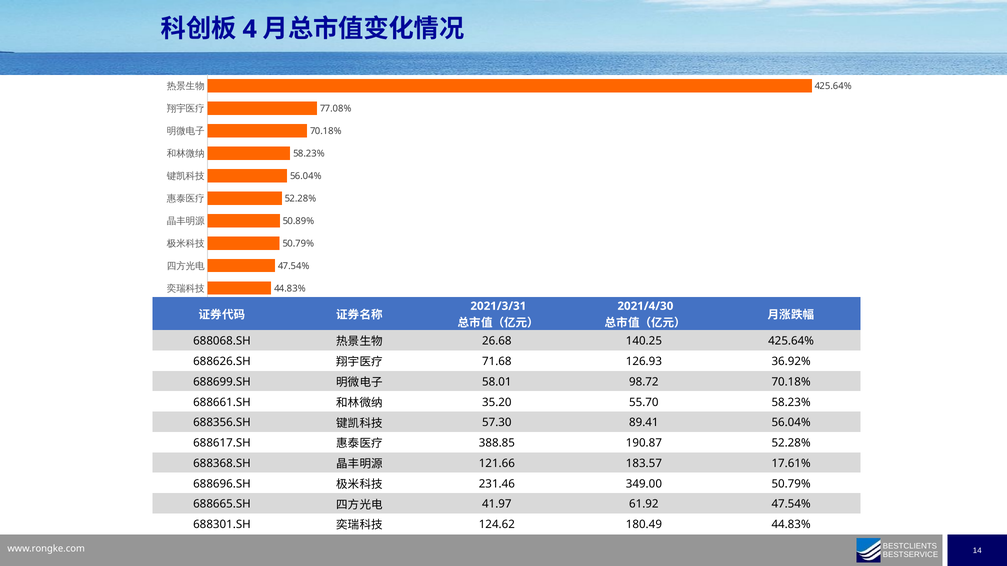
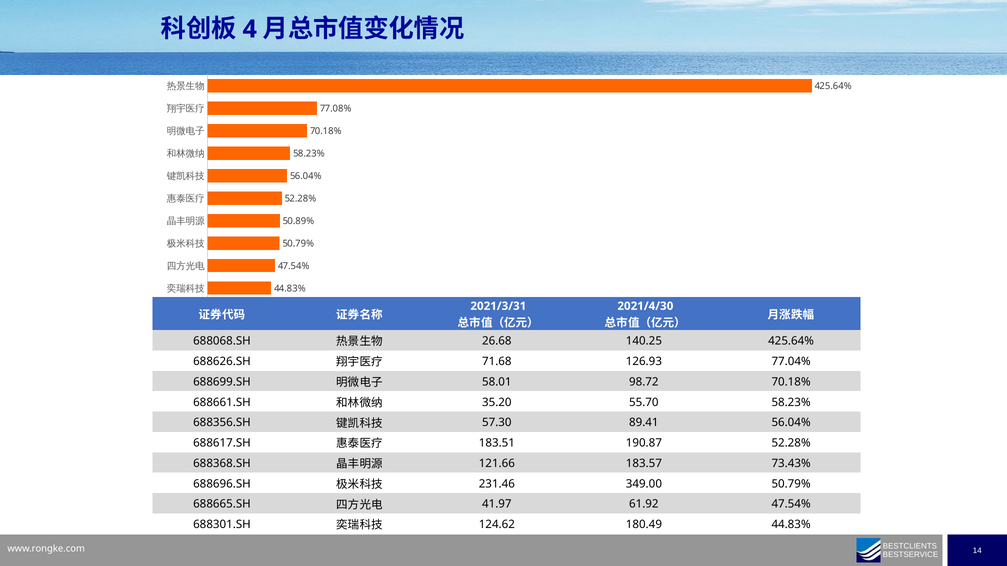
36.92%: 36.92% -> 77.04% (791, 362)
388.85: 388.85 -> 183.51 (497, 443)
17.61%: 17.61% -> 73.43% (791, 464)
